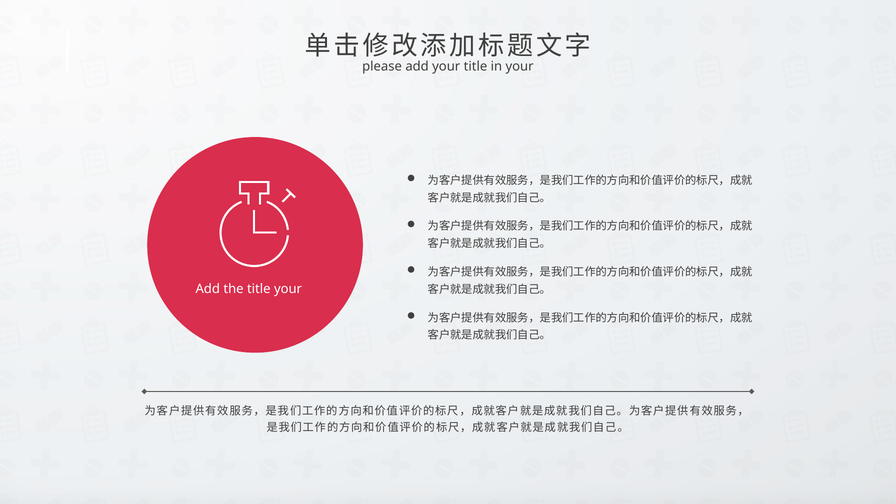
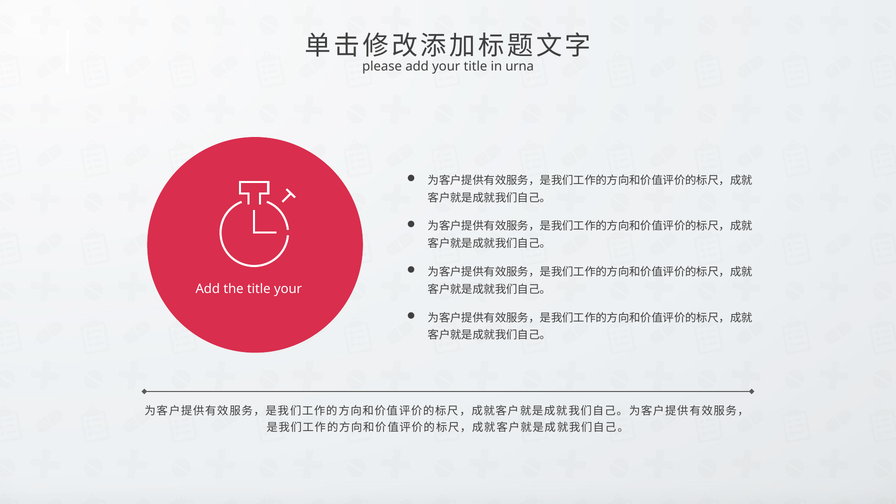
in your: your -> urna (520, 67)
